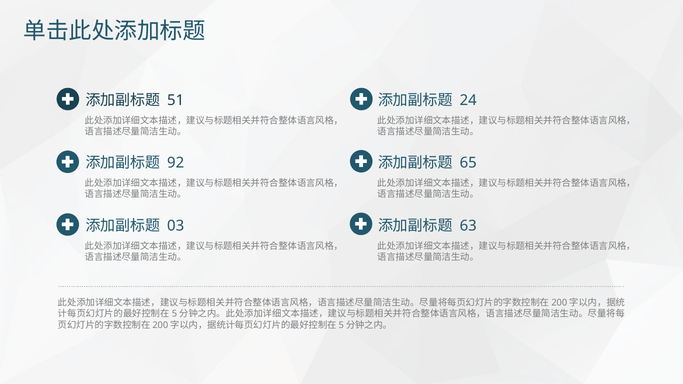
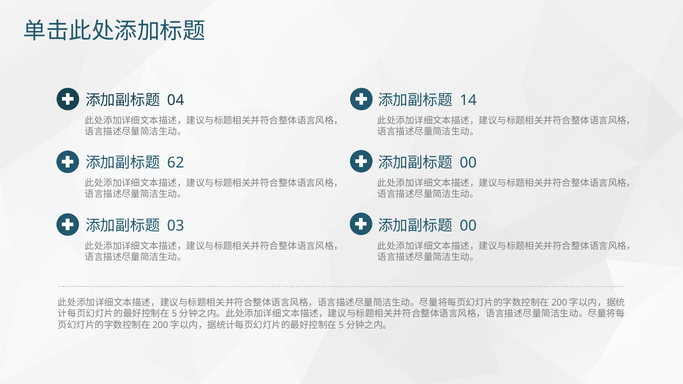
51: 51 -> 04 (176, 100)
24: 24 -> 14 (468, 100)
92: 92 -> 62 (176, 163)
65: 65 -> 00 (468, 163)
63: 63 -> 00 (468, 226)
